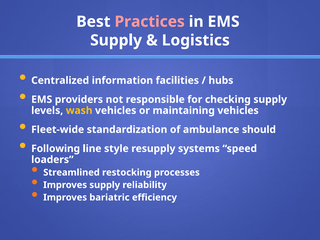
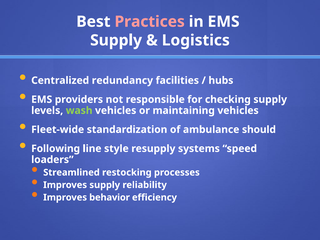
information: information -> redundancy (122, 80)
wash colour: yellow -> light green (79, 111)
bariatric: bariatric -> behavior (110, 197)
